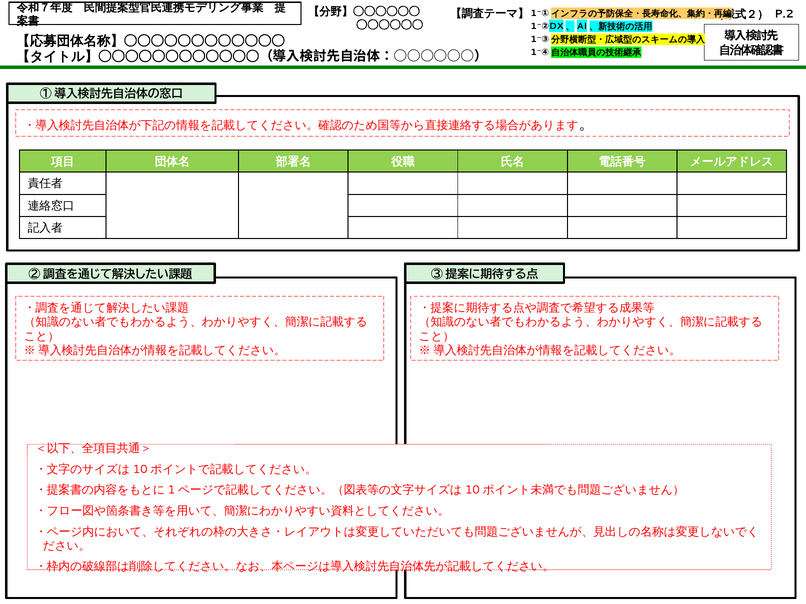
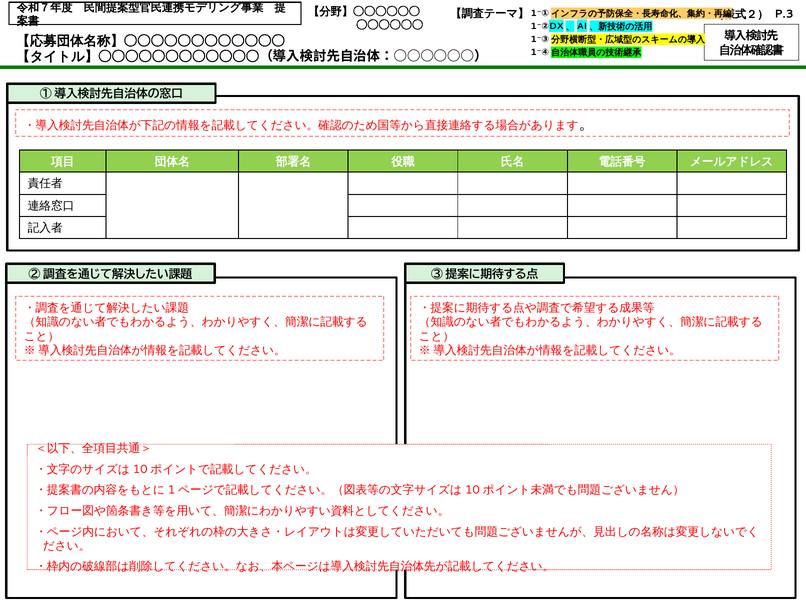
P.2: P.2 -> P.3 (784, 14)
